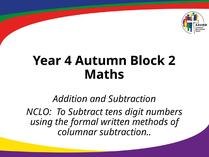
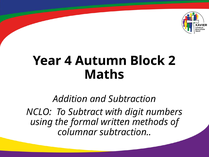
tens: tens -> with (114, 112)
